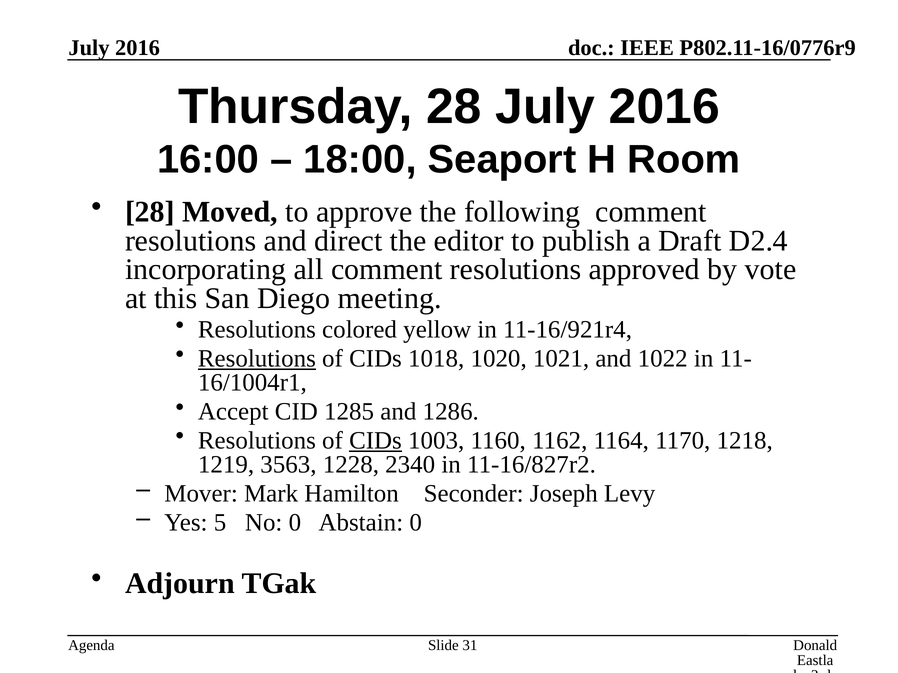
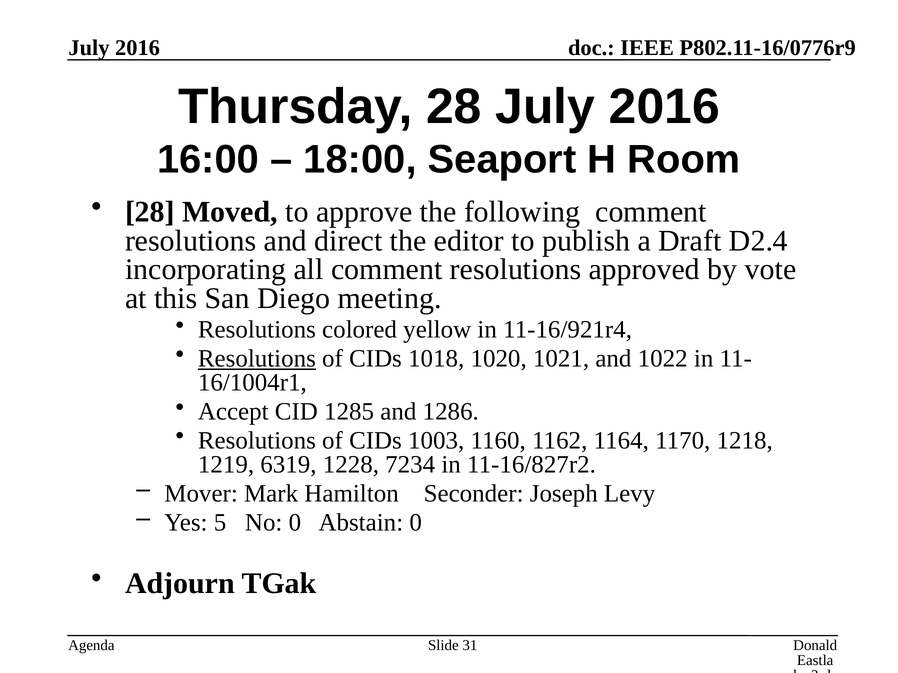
CIDs underline: present -> none (375, 441)
3563: 3563 -> 6319 (288, 465)
2340: 2340 -> 7234 (410, 465)
